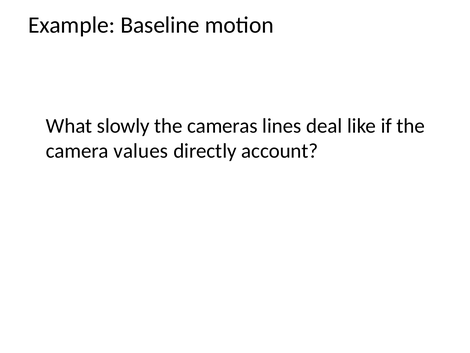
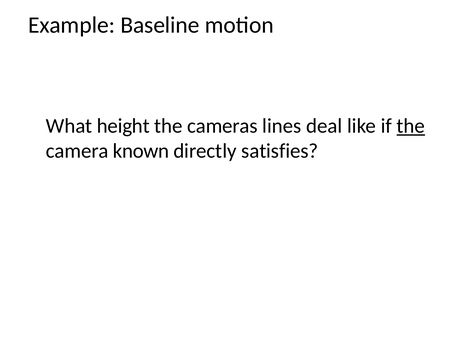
slowly: slowly -> height (123, 126)
the underline: none -> present (411, 126)
values: values -> known (141, 151)
account: account -> satisfies (280, 151)
